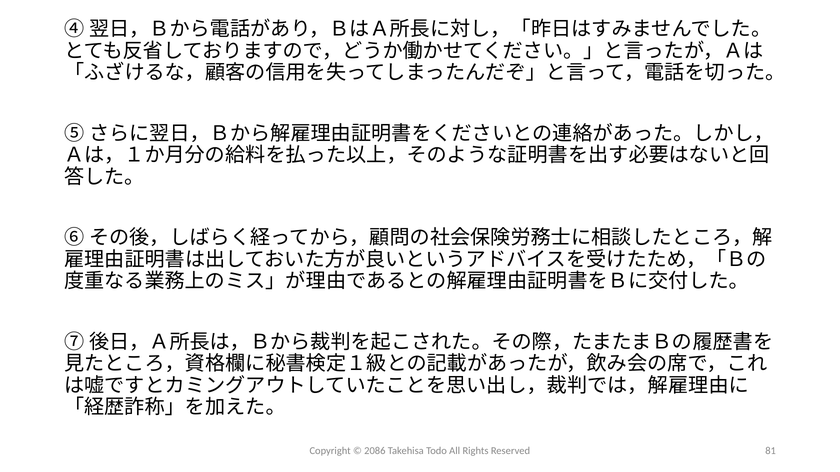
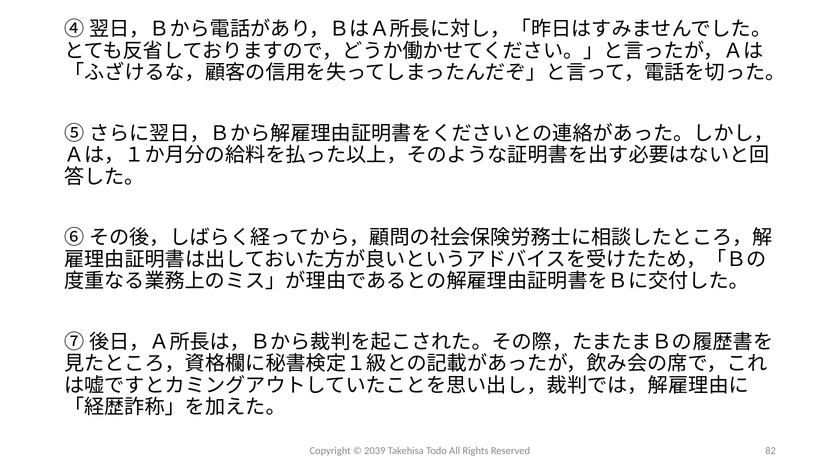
2086: 2086 -> 2039 (375, 451)
81: 81 -> 82 (771, 451)
